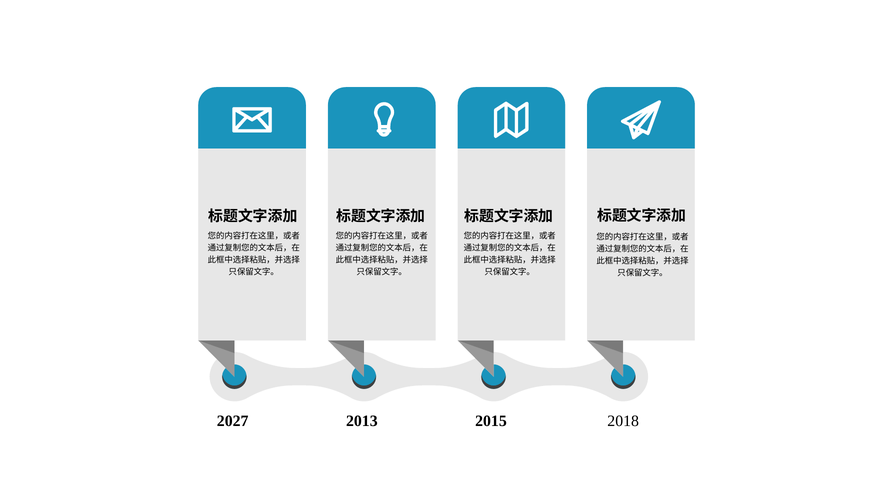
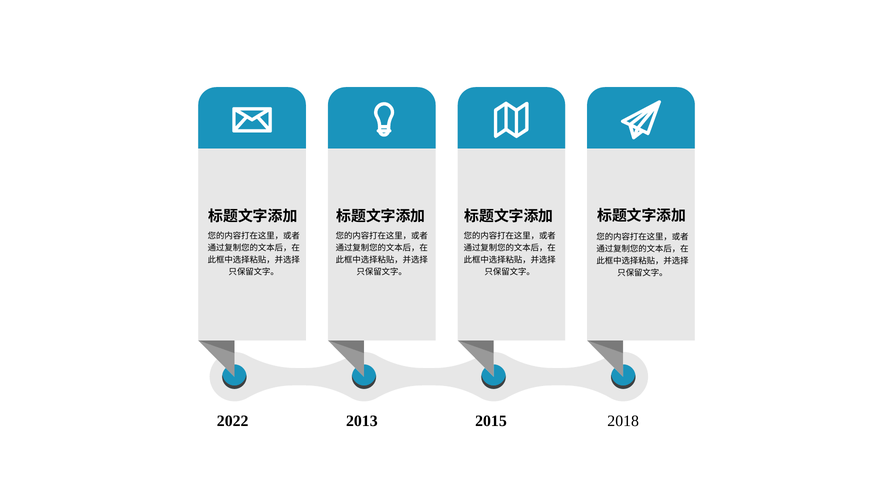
2027: 2027 -> 2022 (233, 421)
